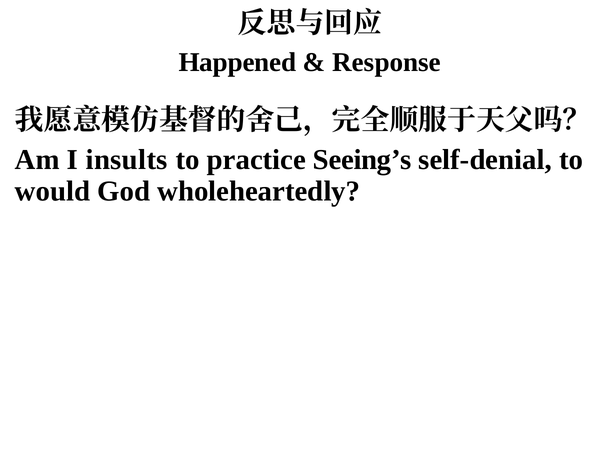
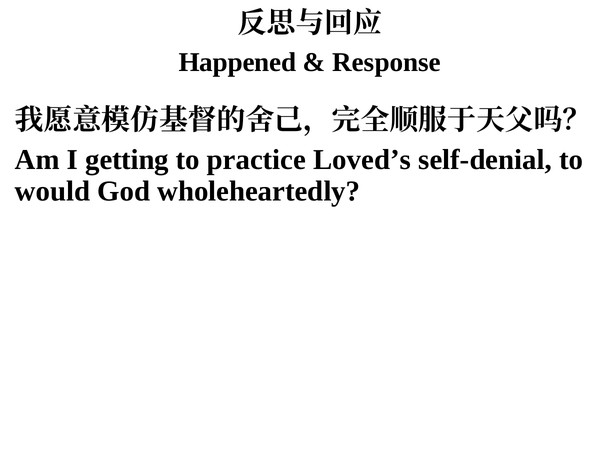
insults: insults -> getting (127, 160)
Seeing’s: Seeing’s -> Loved’s (362, 160)
